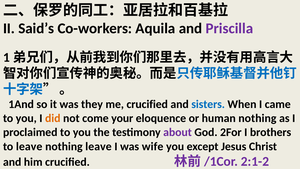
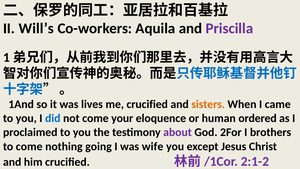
Said’s: Said’s -> Will’s (36, 28)
they: they -> lives (92, 104)
sisters colour: blue -> orange (208, 104)
did colour: orange -> blue (53, 118)
human nothing: nothing -> ordered (258, 118)
to leave: leave -> come (29, 146)
nothing leave: leave -> going (99, 146)
